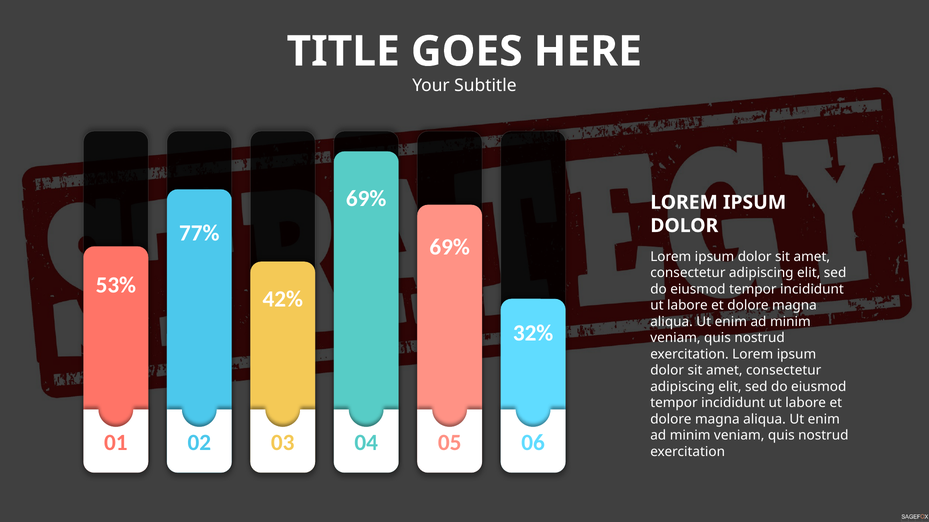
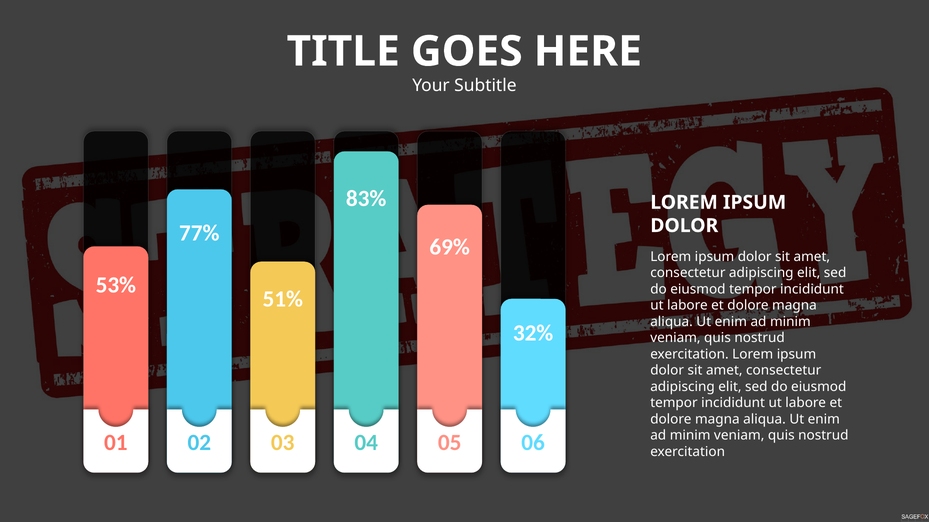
69%: 69% -> 83% (366, 199)
42%: 42% -> 51% (283, 300)
